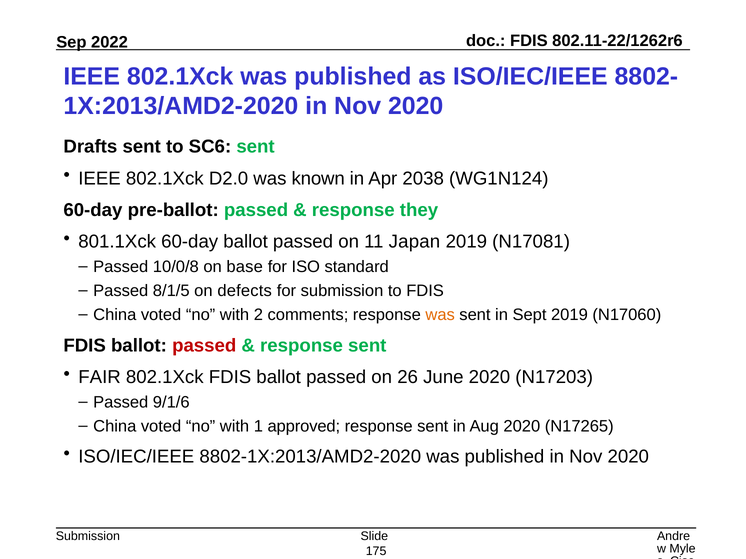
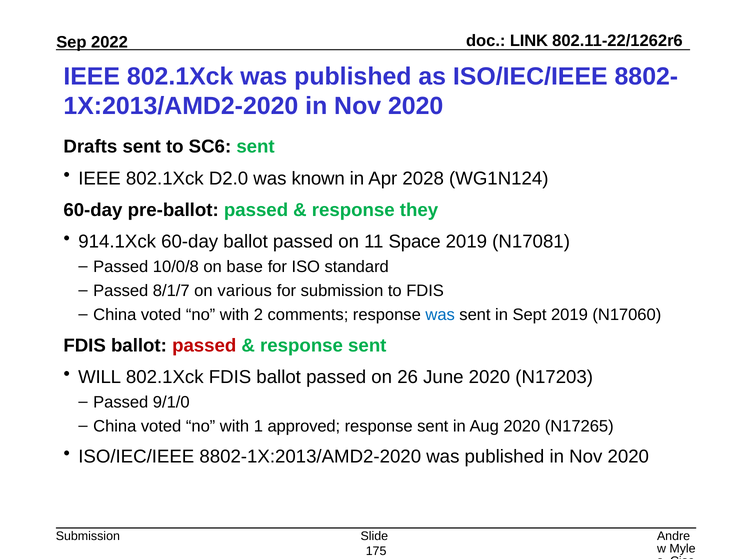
FDIS: FDIS -> LINK (529, 41)
2038: 2038 -> 2028 (423, 179)
801.1Xck: 801.1Xck -> 914.1Xck (117, 242)
Japan: Japan -> Space (415, 242)
8/1/5: 8/1/5 -> 8/1/7 (171, 291)
defects: defects -> various (245, 291)
was colour: orange -> blue (440, 315)
FAIR: FAIR -> WILL (100, 377)
9/1/6: 9/1/6 -> 9/1/0 (171, 403)
